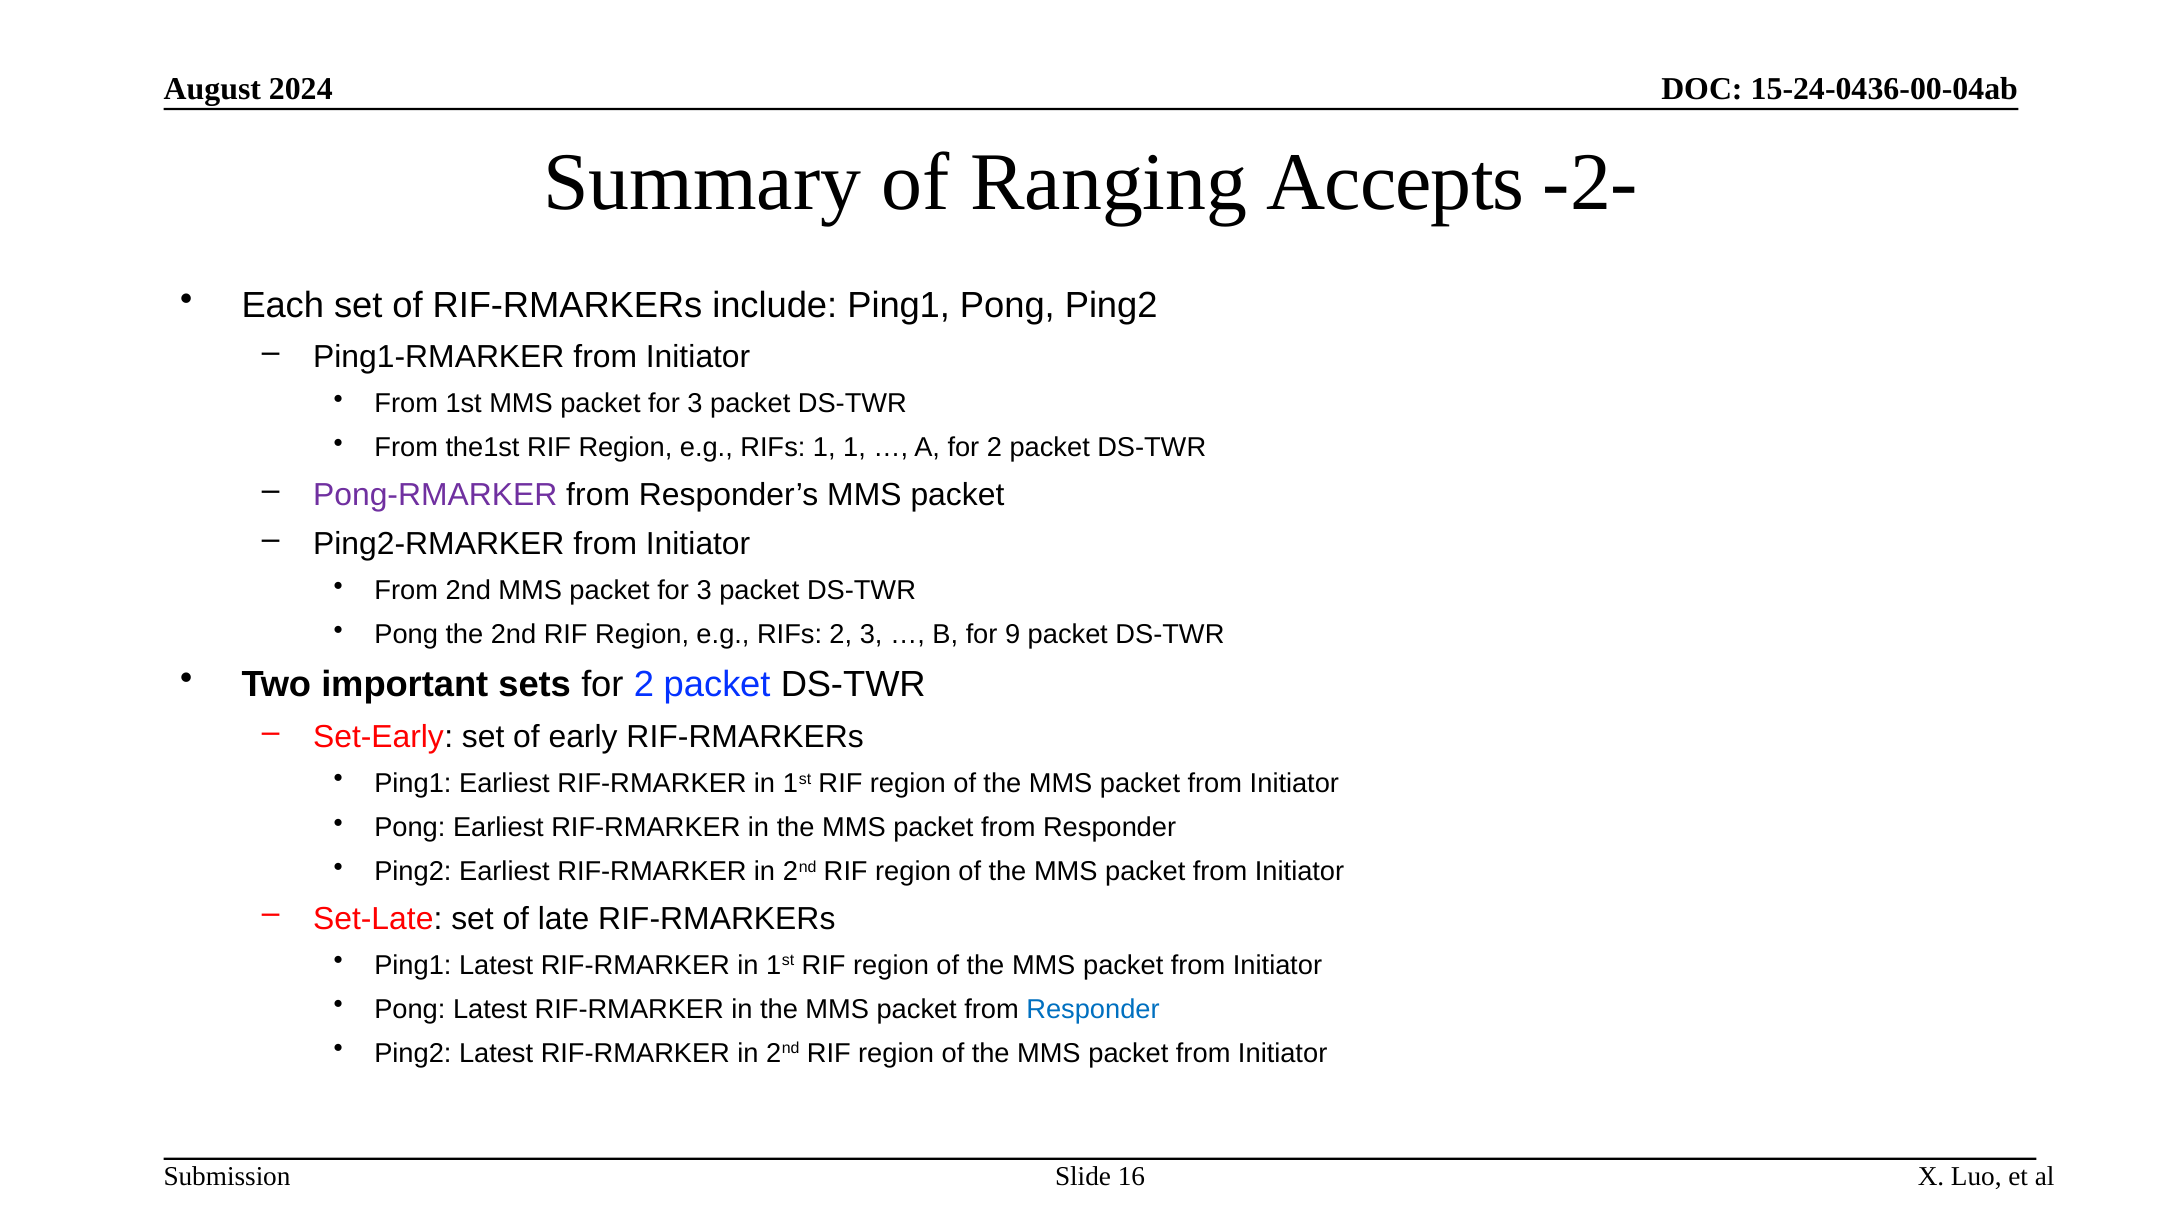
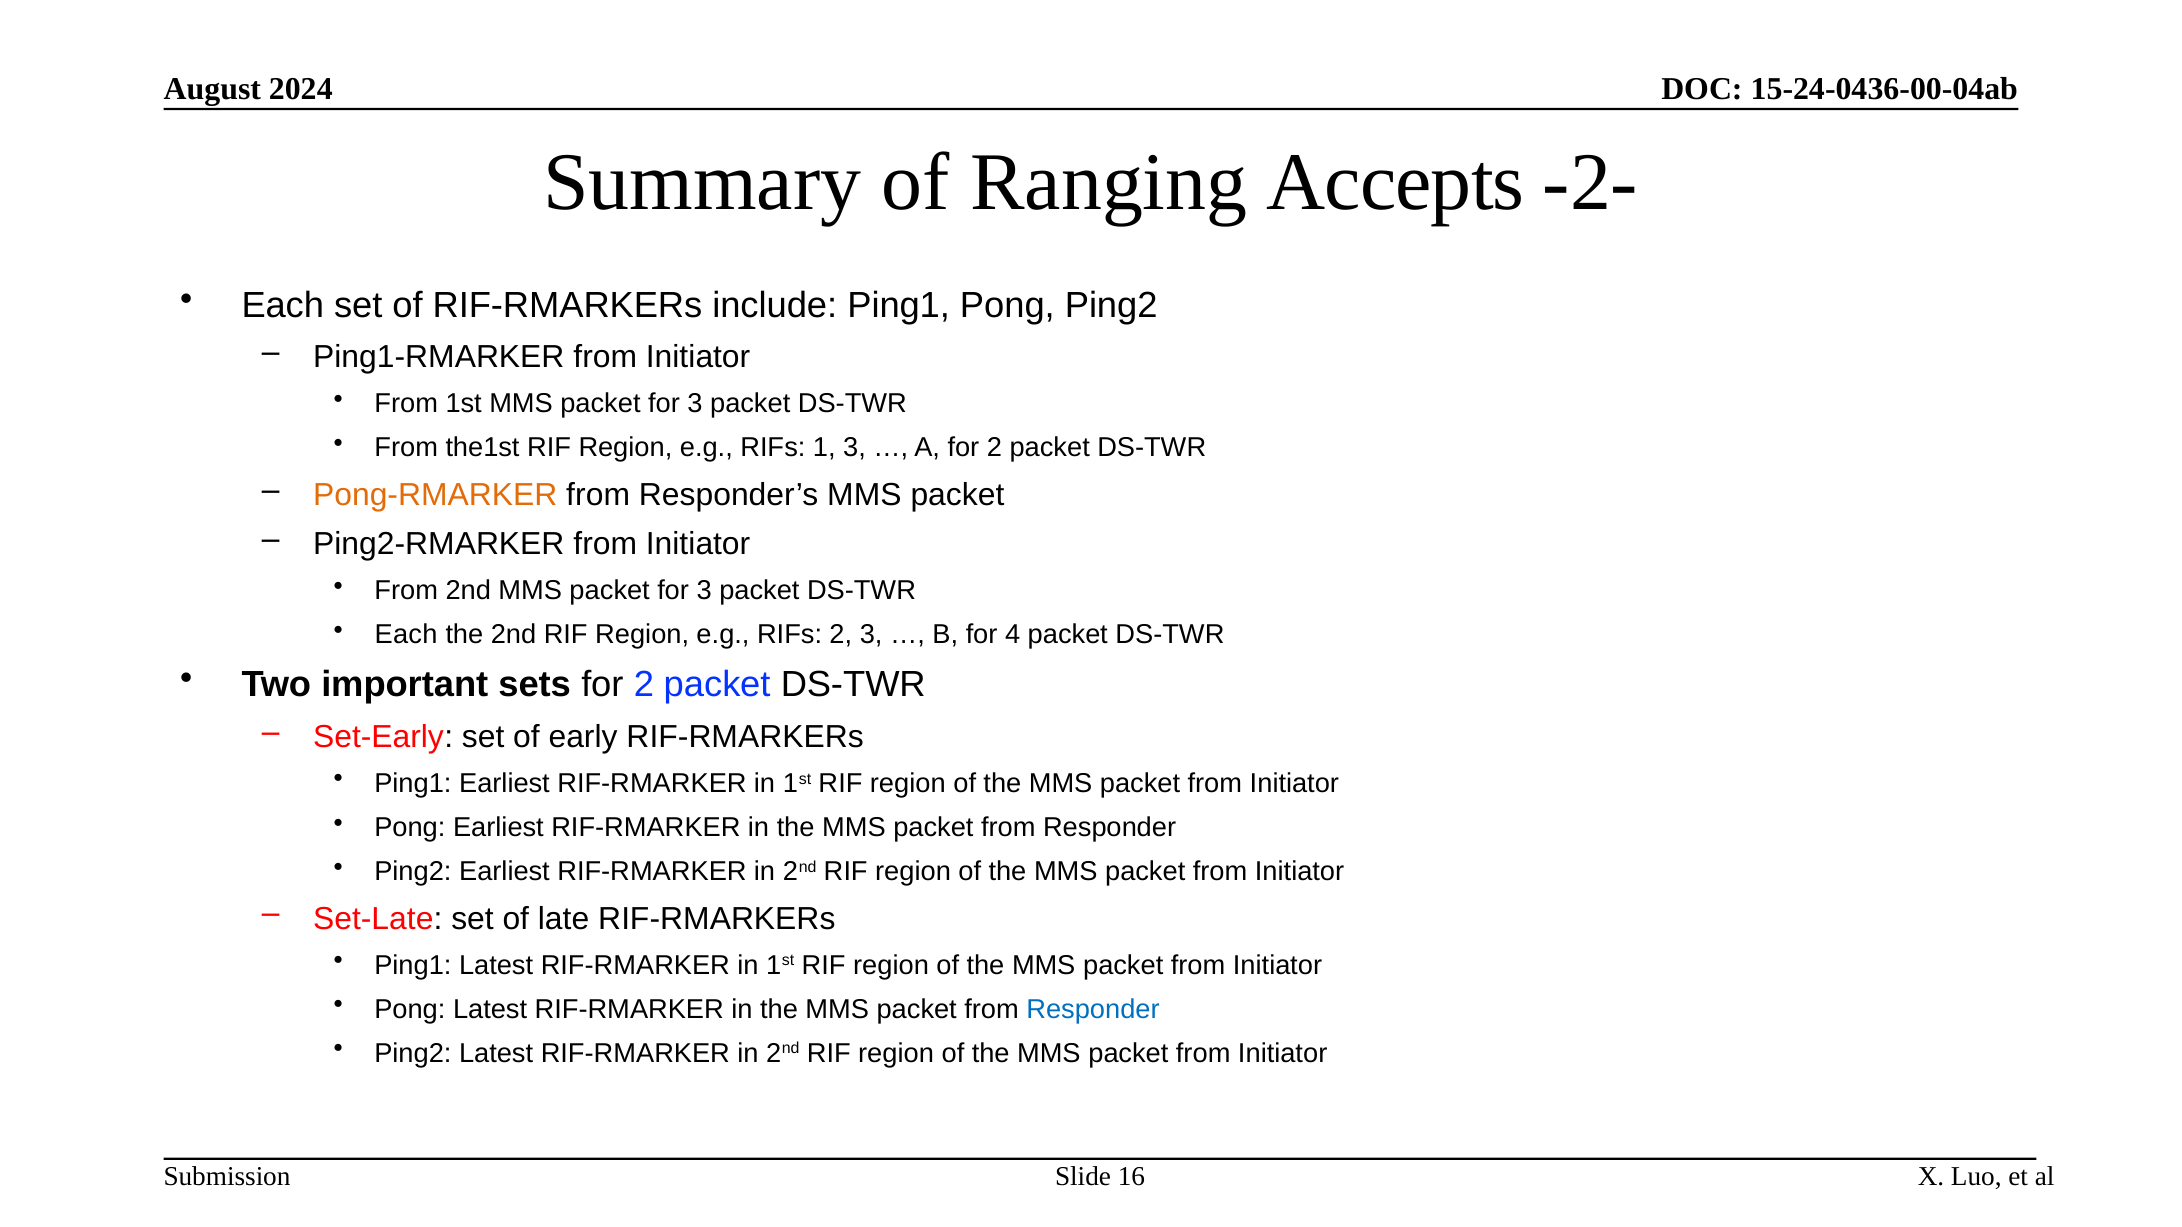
1 1: 1 -> 3 (854, 448)
Pong-RMARKER colour: purple -> orange (435, 495)
Pong: Pong -> Each (406, 635)
9: 9 -> 4 (1013, 635)
